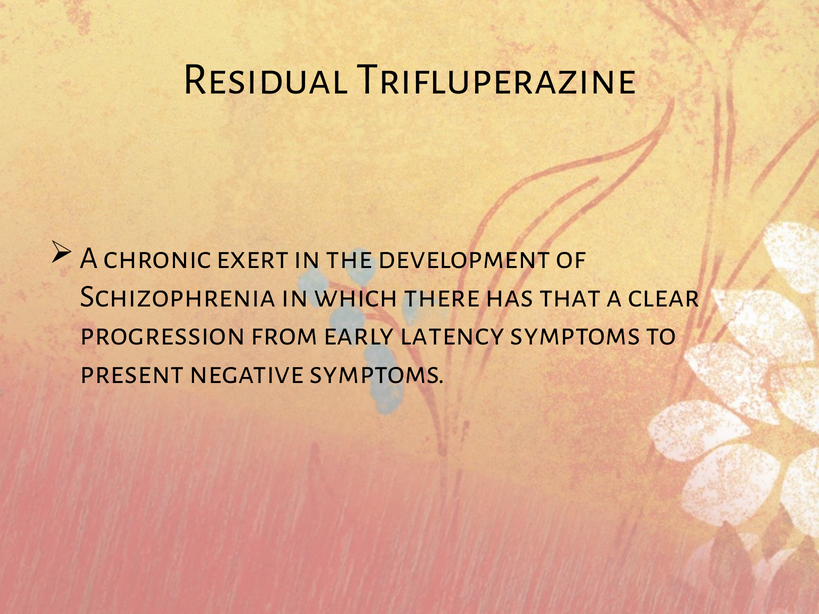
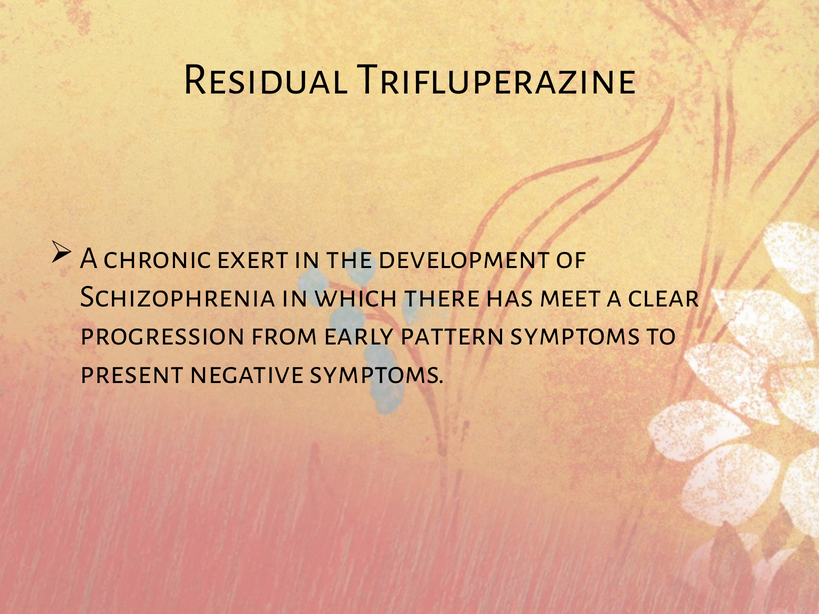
that: that -> meet (570, 296)
latency: latency -> pattern (452, 334)
